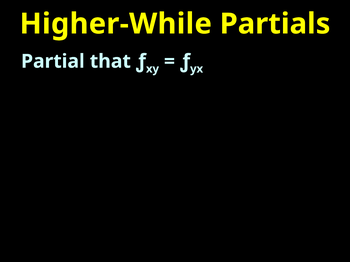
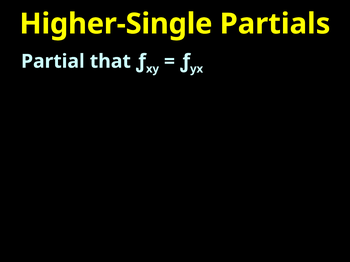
Higher-While: Higher-While -> Higher-Single (116, 24)
